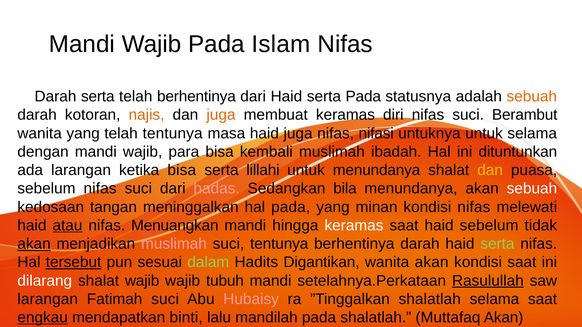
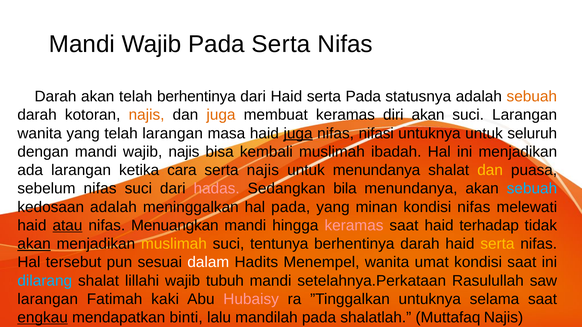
Pada Islam: Islam -> Serta (281, 44)
Darah serta: serta -> akan (98, 97)
diri nifas: nifas -> akan (428, 115)
suci Berambut: Berambut -> Larangan (525, 115)
telah tentunya: tentunya -> larangan (173, 133)
juga underline: none -> present (298, 133)
untuk selama: selama -> seluruh (532, 133)
wajib para: para -> najis (184, 152)
ini dituntunkan: dituntunkan -> menjadikan (518, 152)
ketika bisa: bisa -> cara (182, 170)
serta lillahi: lillahi -> najis (263, 170)
sebuah colour: white -> light blue (532, 189)
kedosaan tangan: tangan -> adalah (113, 207)
keramas colour: white -> pink (354, 226)
haid sebelum: sebelum -> terhadap (489, 226)
muslimah colour: pink -> yellow (174, 244)
serta colour: light green -> yellow (497, 244)
tersebut underline: present -> none (74, 263)
dalam colour: light green -> white (208, 263)
Digantikan: Digantikan -> Menempel (321, 263)
wanita akan: akan -> umat (432, 263)
dilarang colour: white -> light blue (45, 281)
shalat wajib: wajib -> lillahi (142, 281)
Rasulullah underline: present -> none (488, 281)
Fatimah suci: suci -> kaki (165, 299)
”Tinggalkan shalatlah: shalatlah -> untuknya (430, 299)
Muttafaq Akan: Akan -> Najis (503, 318)
